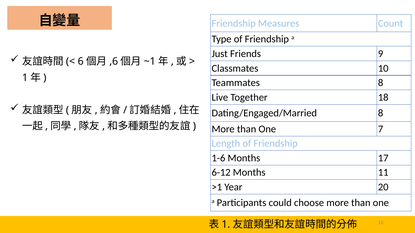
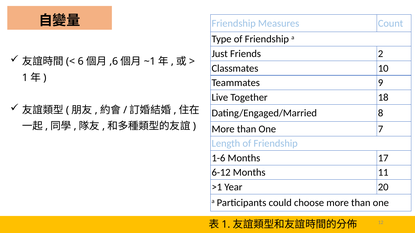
9: 9 -> 2 (381, 54)
Teammates 8: 8 -> 9 (381, 83)
